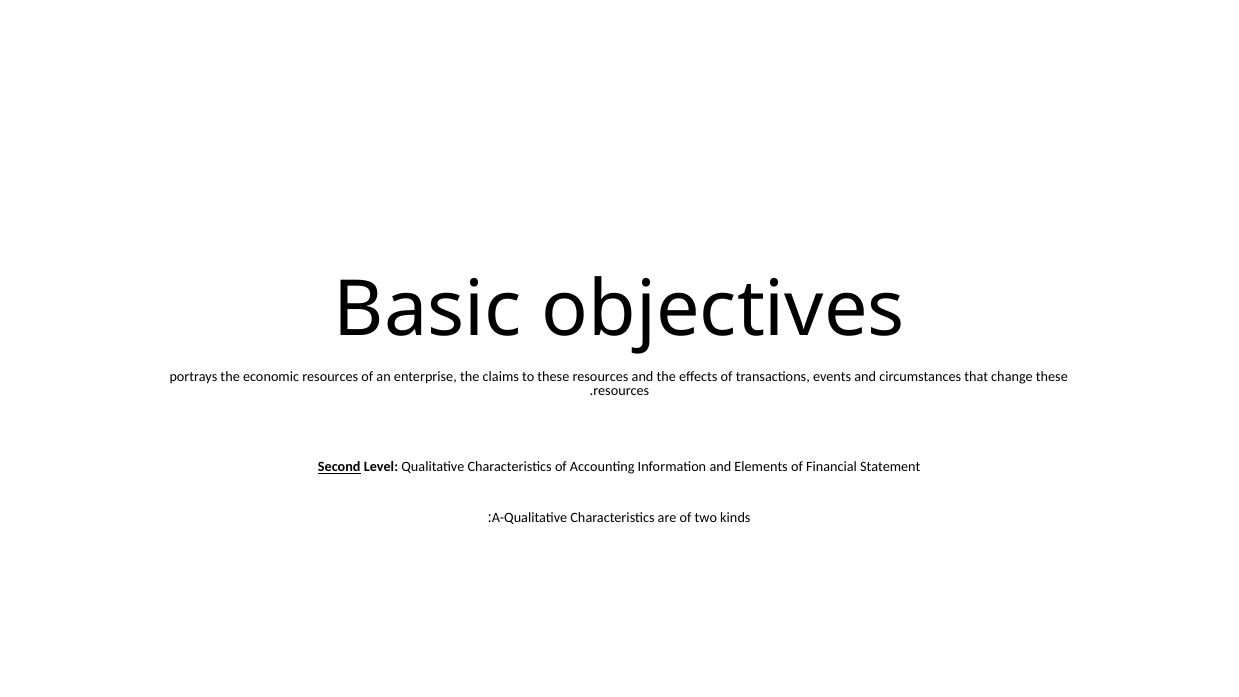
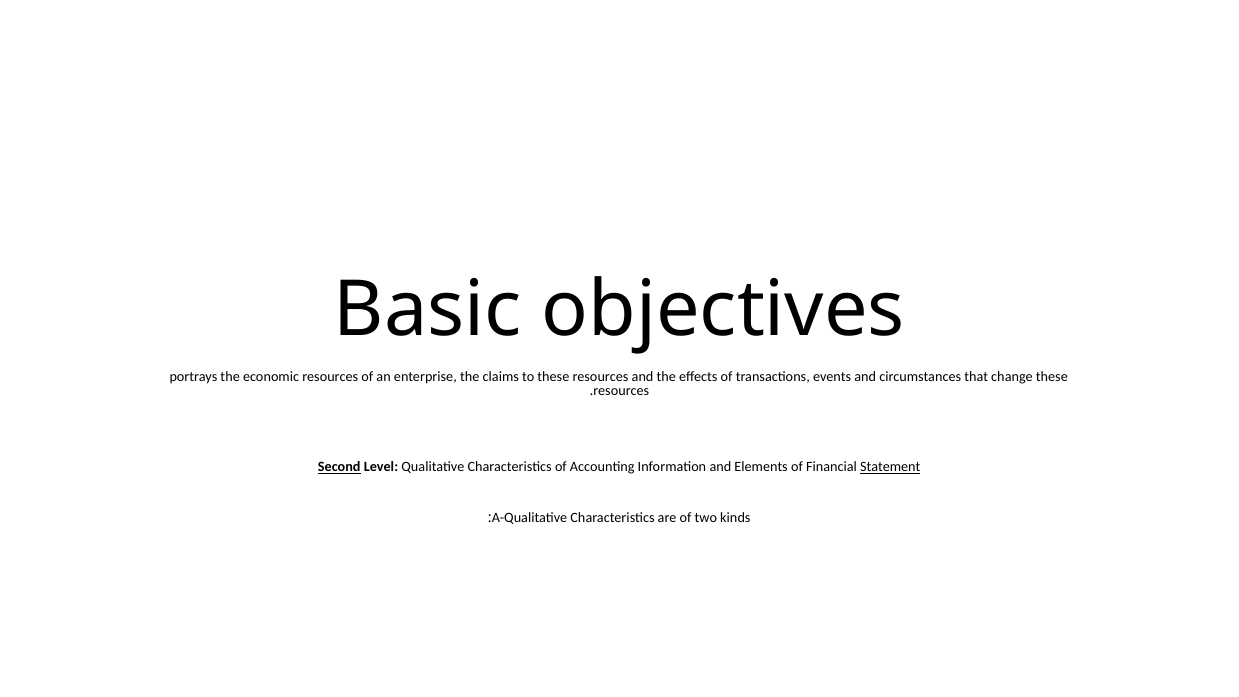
Statement underline: none -> present (890, 467)
